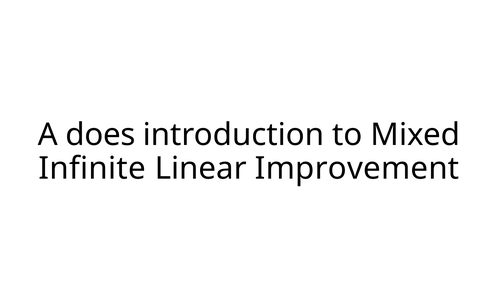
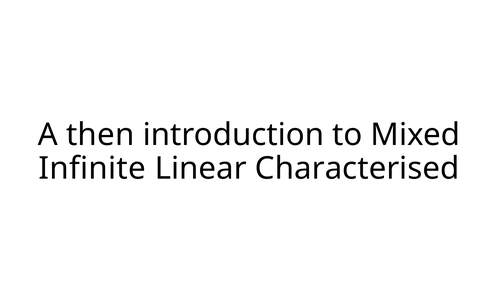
does: does -> then (100, 135)
Improvement: Improvement -> Characterised (357, 168)
